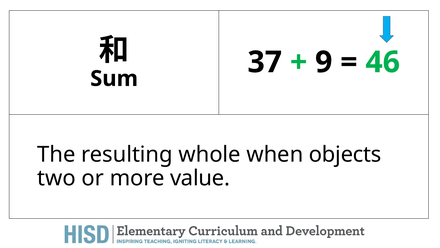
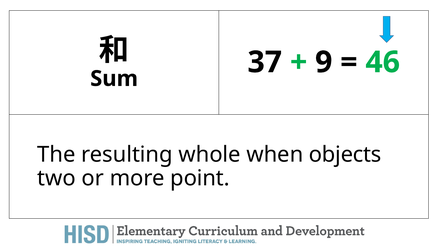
value: value -> point (200, 178)
